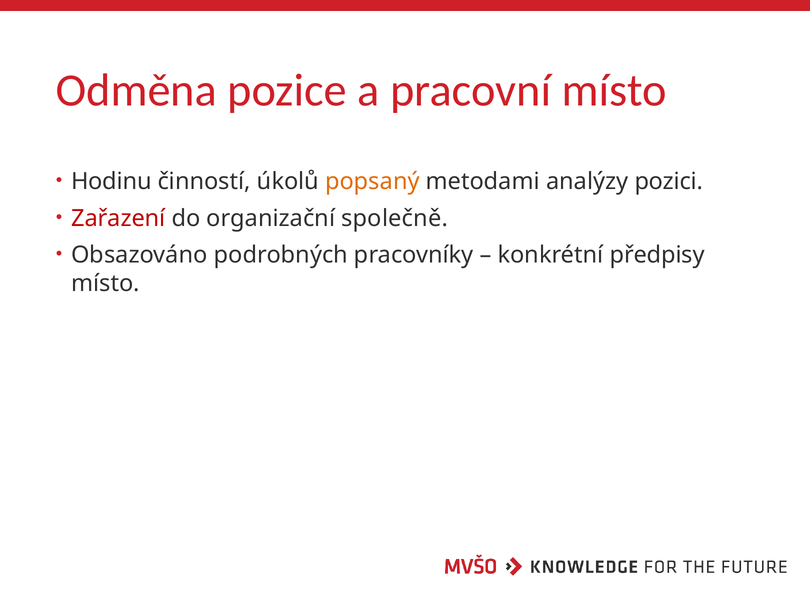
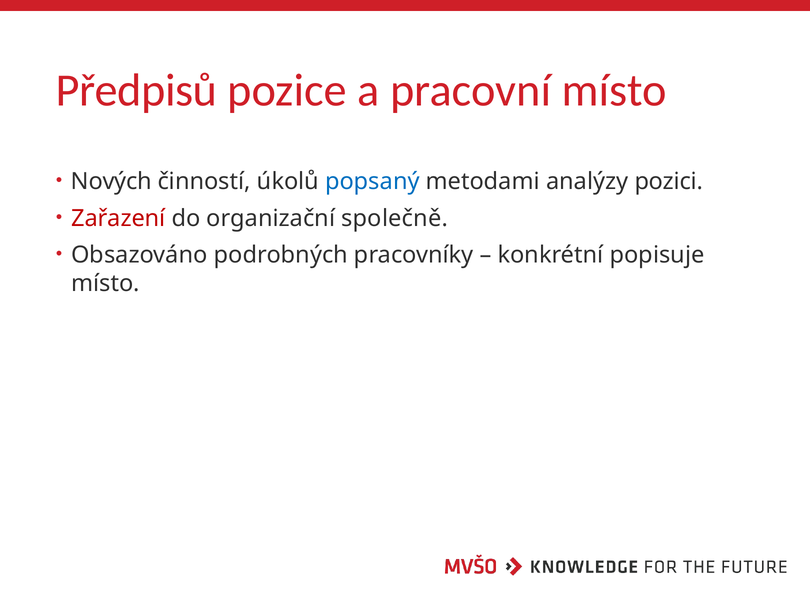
Odměna: Odměna -> Předpisů (137, 91)
Hodinu: Hodinu -> Nových (111, 182)
popsaný colour: orange -> blue (372, 182)
předpisy: předpisy -> popisuje (657, 255)
